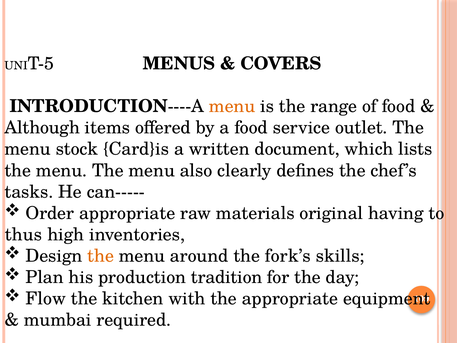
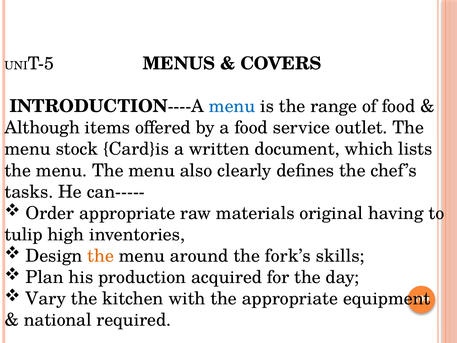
menu colour: orange -> blue (232, 106)
thus: thus -> tulip (24, 234)
tradition: tradition -> acquired (227, 277)
Flow: Flow -> Vary (46, 298)
mumbai: mumbai -> national (58, 320)
